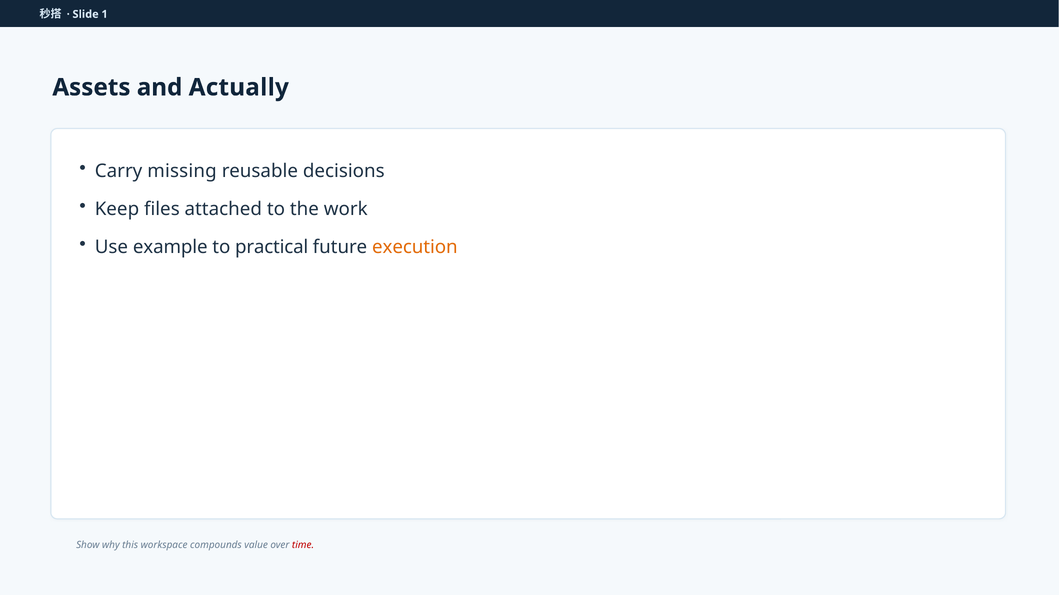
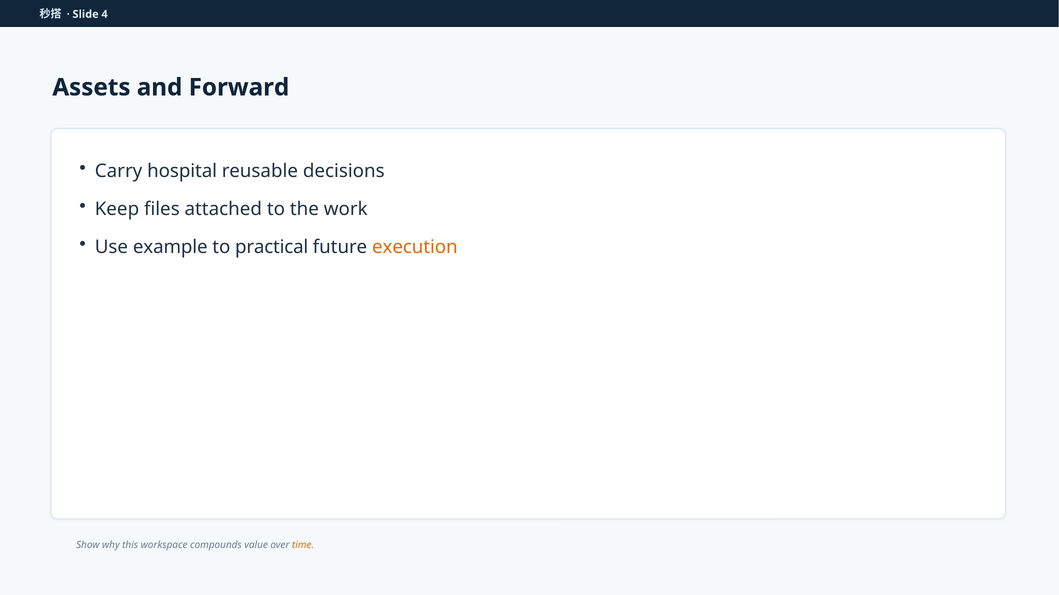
1: 1 -> 4 (105, 14)
Actually: Actually -> Forward (239, 87)
missing: missing -> hospital (182, 171)
time colour: red -> orange (303, 546)
